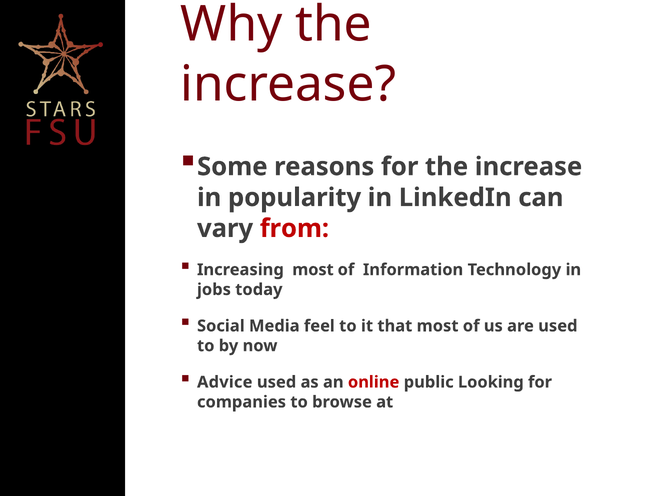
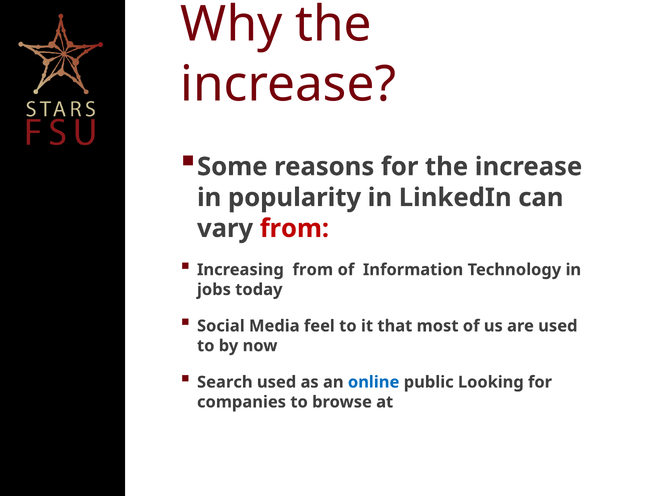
Increasing most: most -> from (313, 270)
Advice: Advice -> Search (225, 382)
online colour: red -> blue (374, 382)
